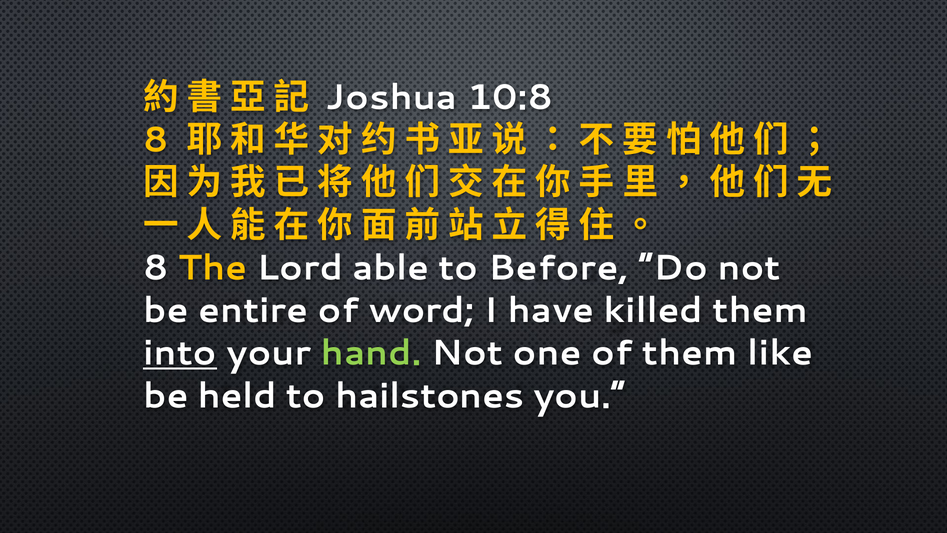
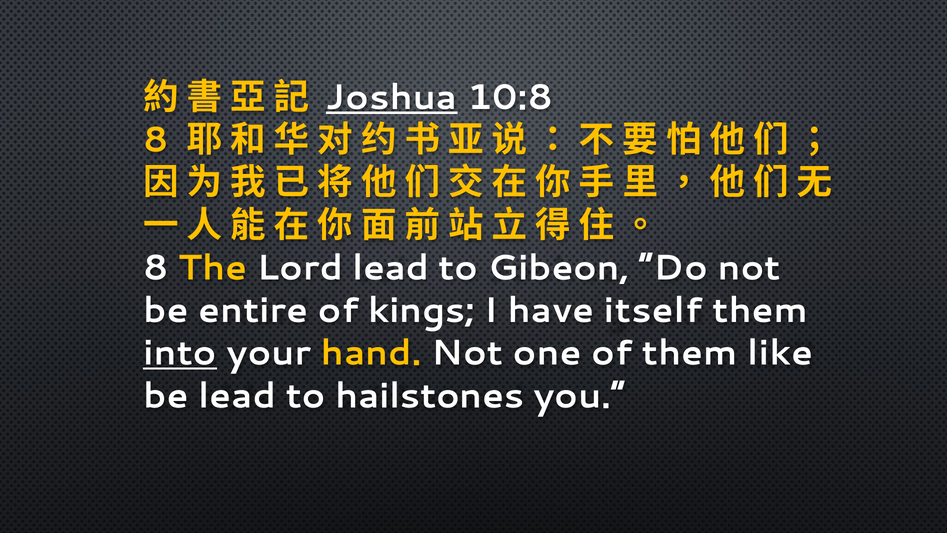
Joshua underline: none -> present (392, 97)
Lord able: able -> lead (391, 268)
Before: Before -> Gibeon (559, 268)
word: word -> kings (422, 310)
killed: killed -> itself (653, 310)
hand colour: light green -> yellow (371, 353)
be held: held -> lead (237, 396)
